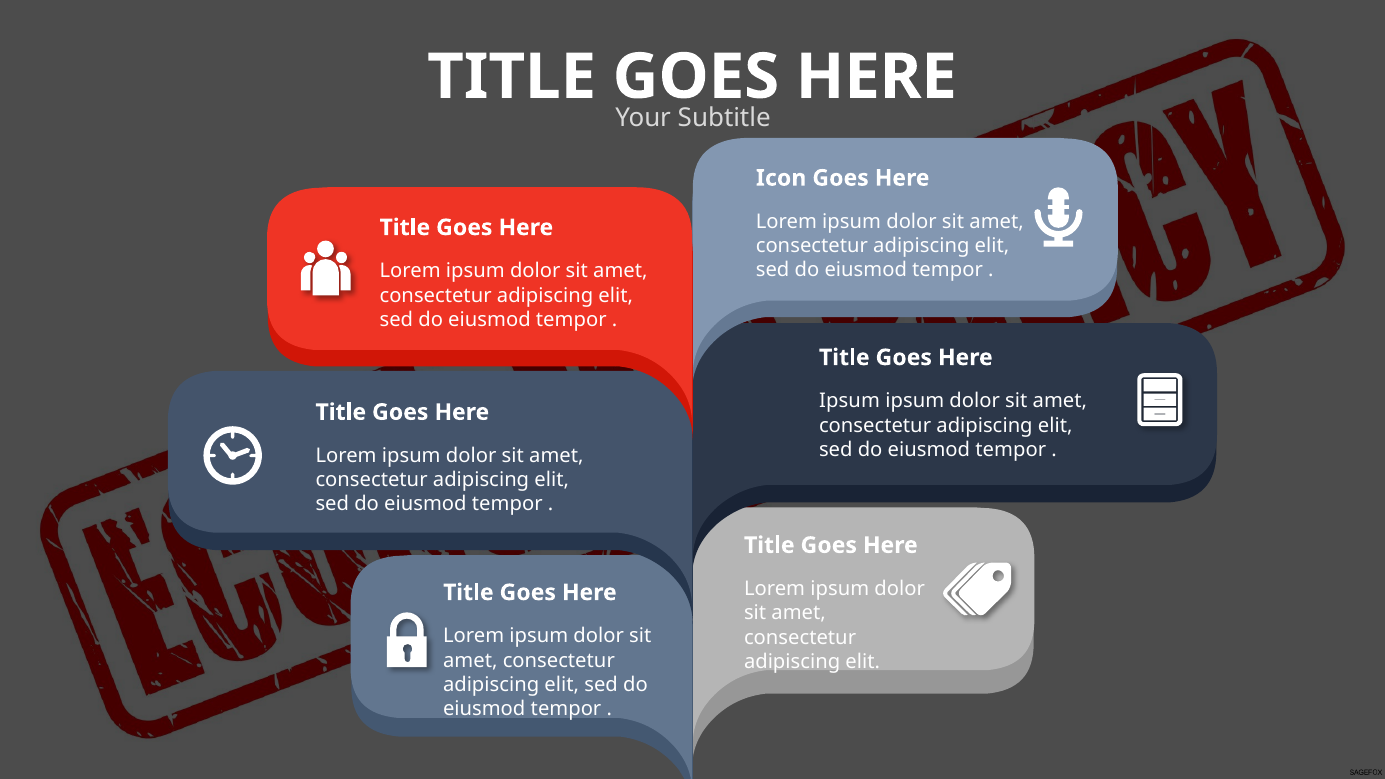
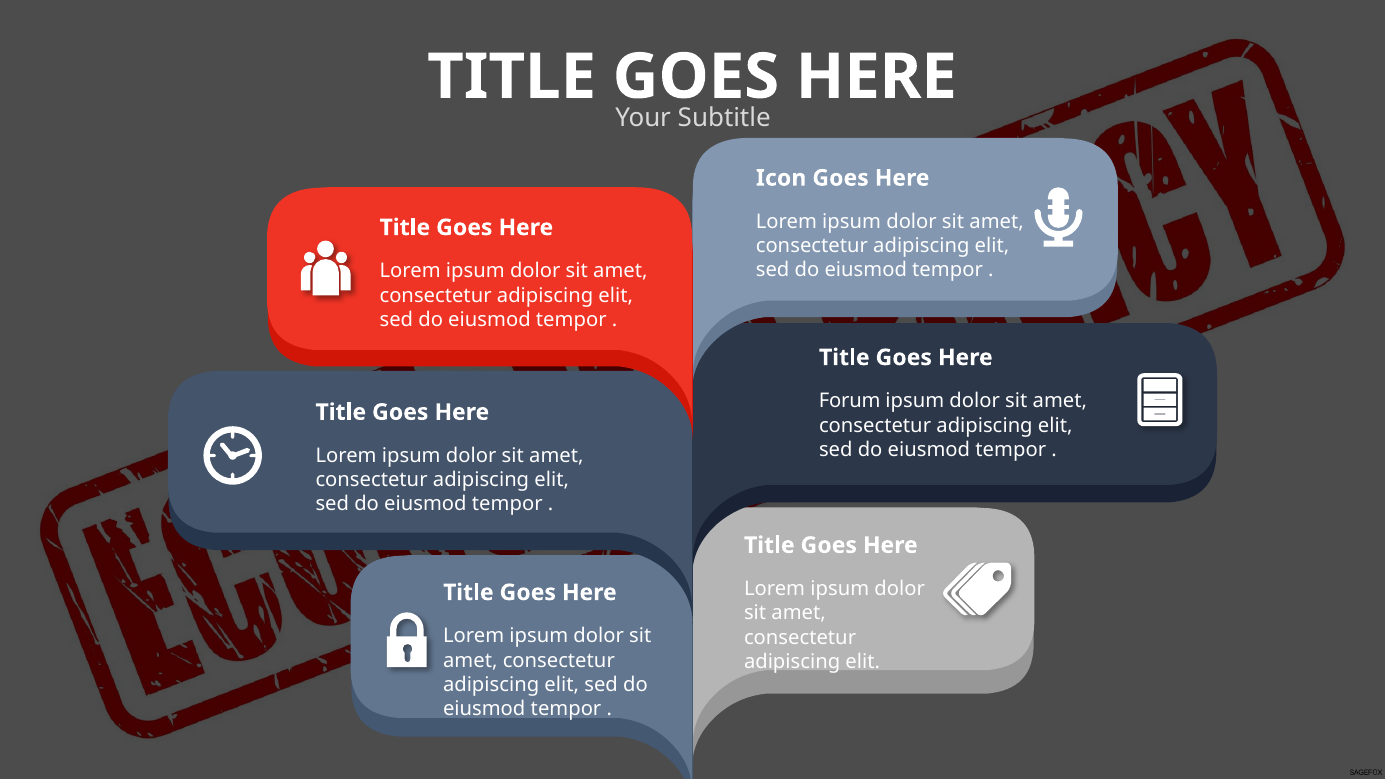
Ipsum: Ipsum -> Forum (850, 401)
